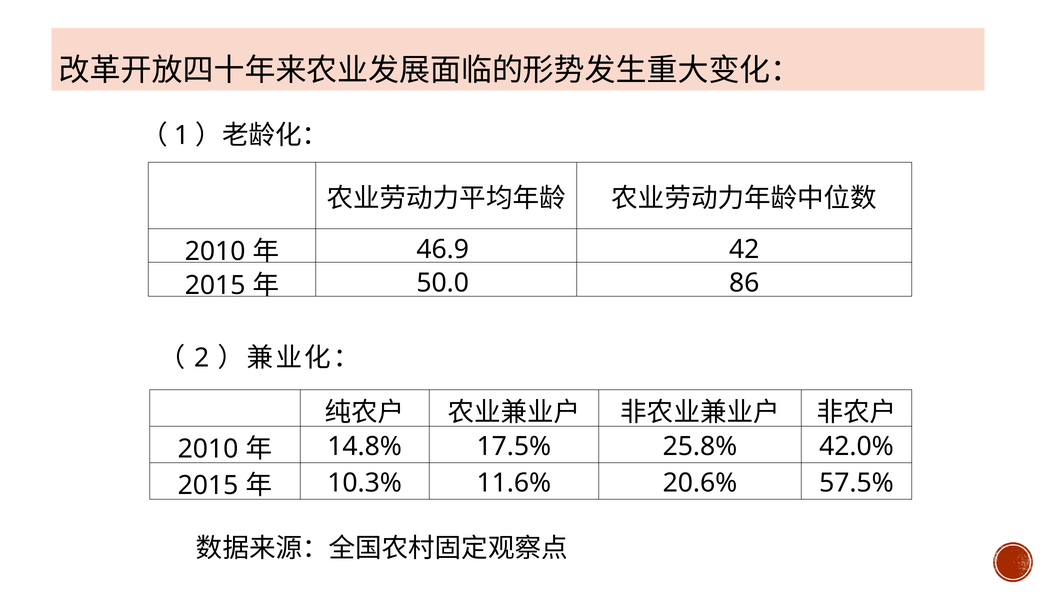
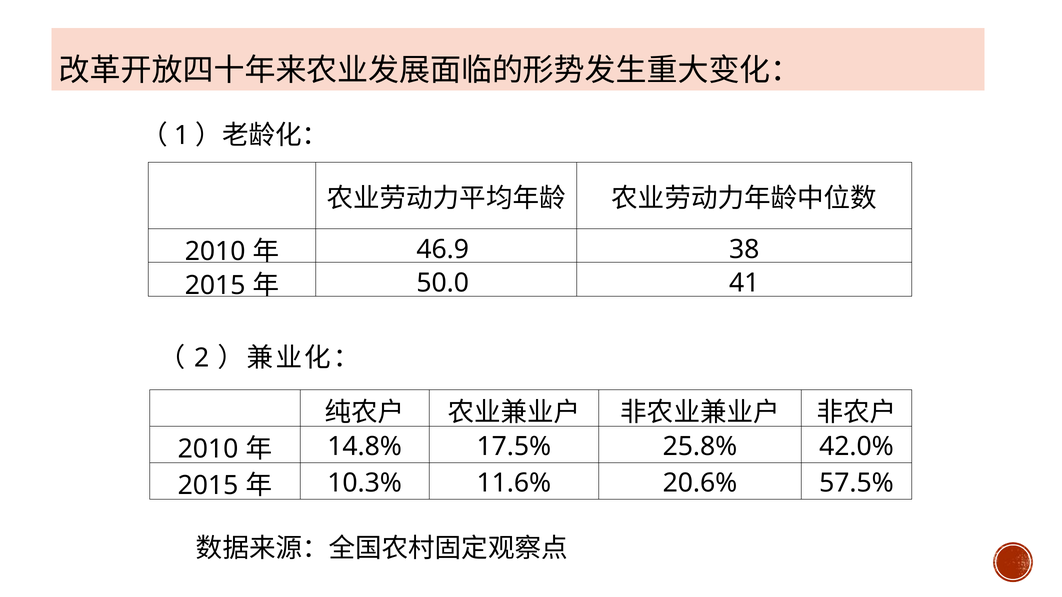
42: 42 -> 38 (744, 249)
86: 86 -> 41 (744, 283)
